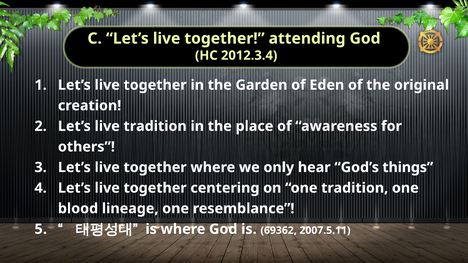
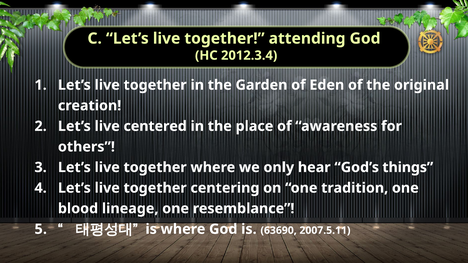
live tradition: tradition -> centered (155, 126)
69362: 69362 -> 63690 (279, 231)
